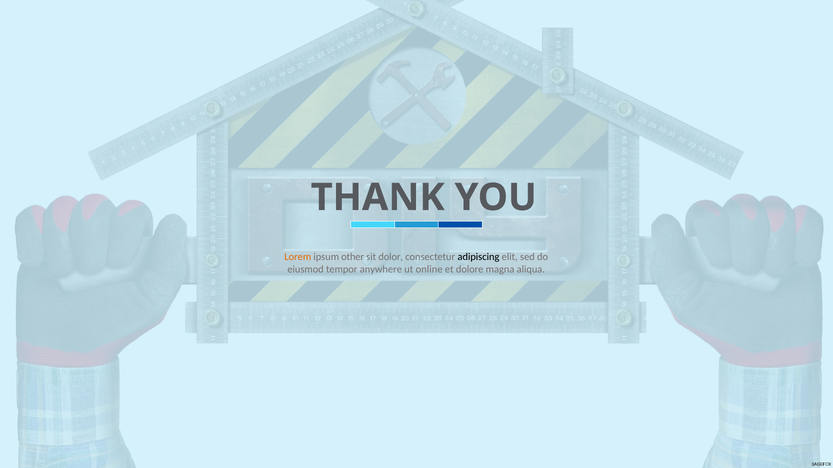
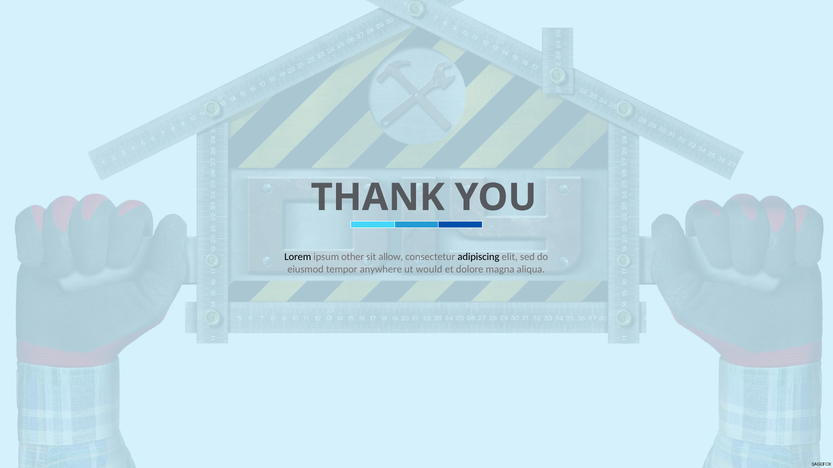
Lorem colour: orange -> black (298, 257)
dolor: dolor -> allow (391, 257)
online: online -> would (429, 270)
